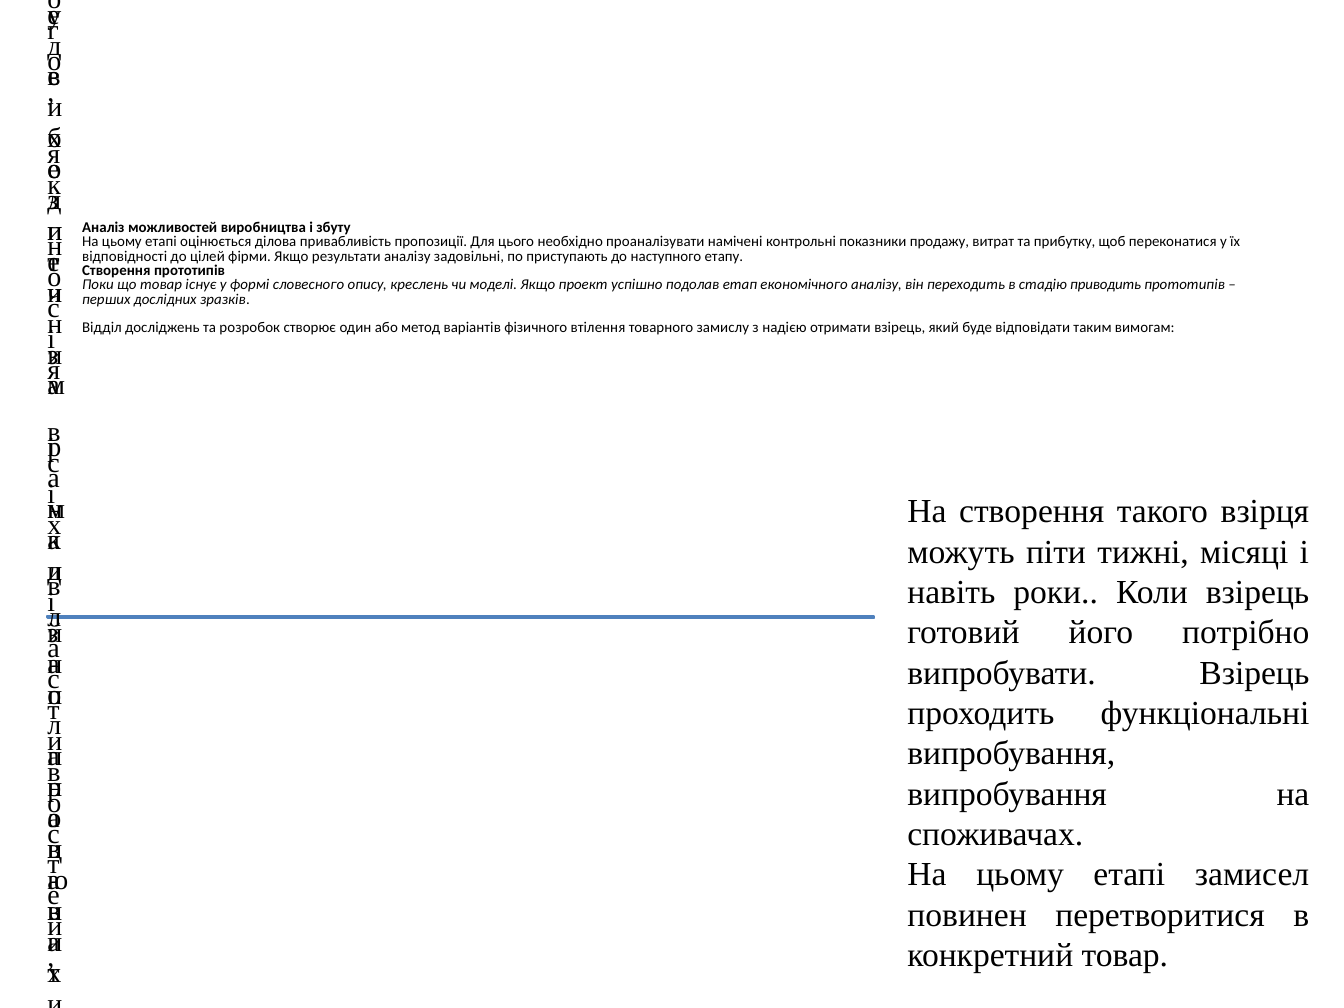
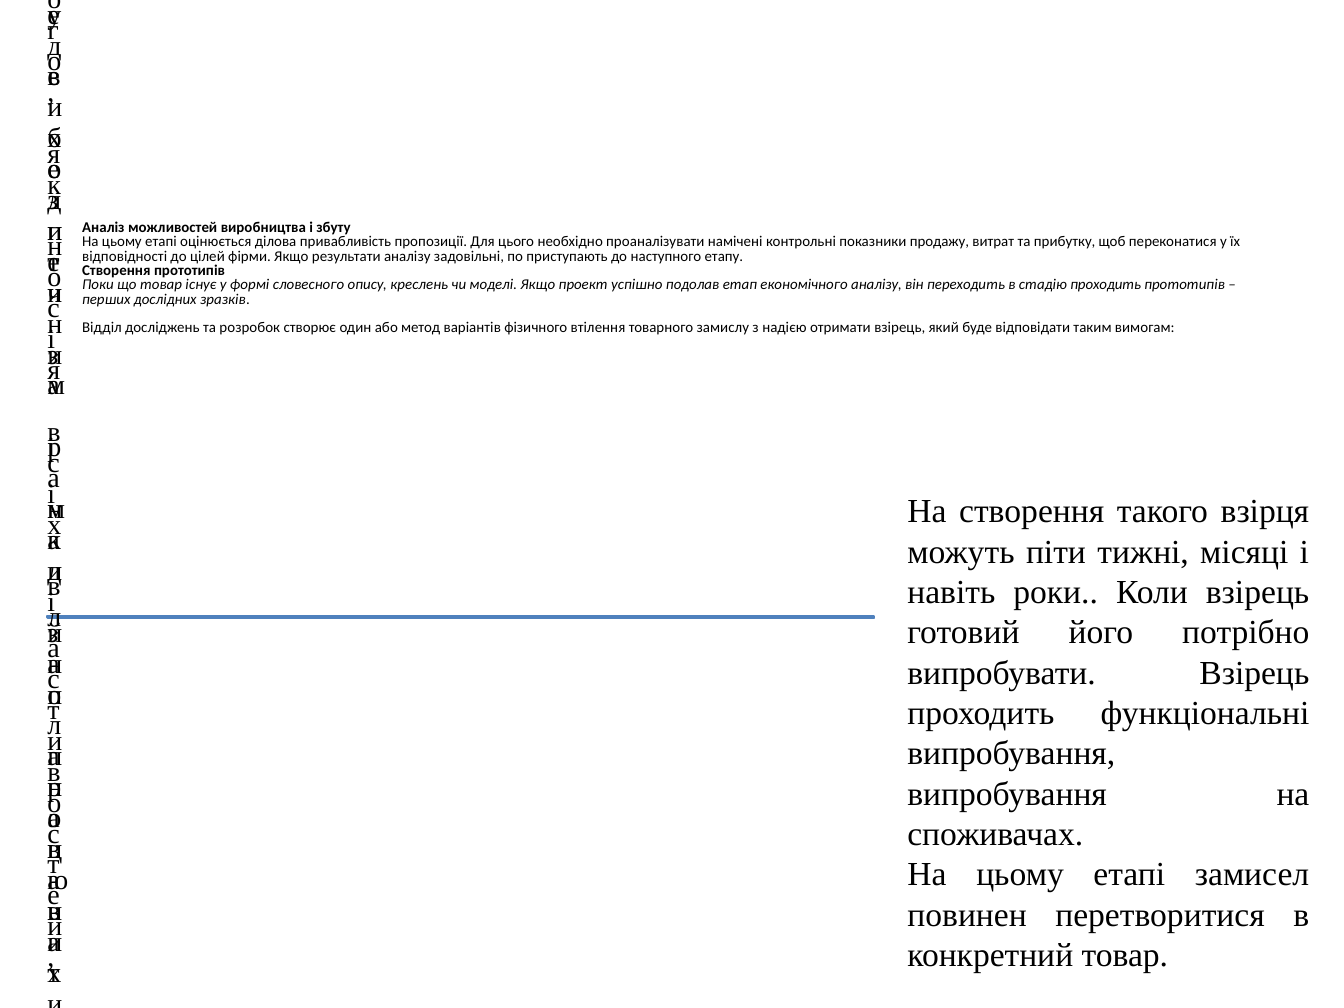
стадію приводить: приводить -> проходить (1106, 285)
